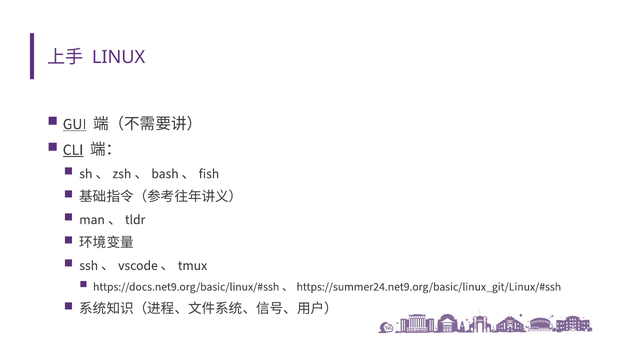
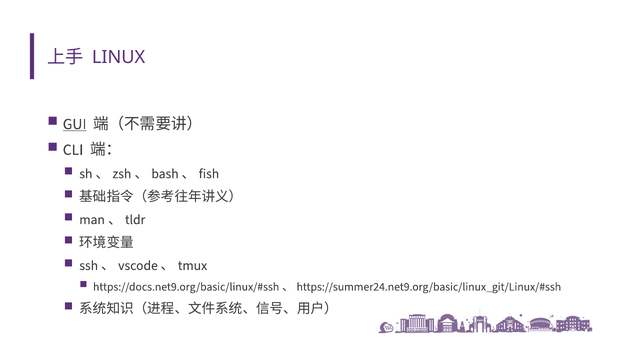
CLI underline: present -> none (73, 150)
